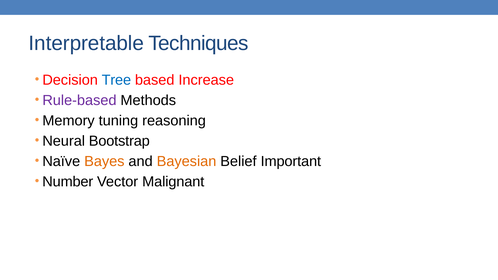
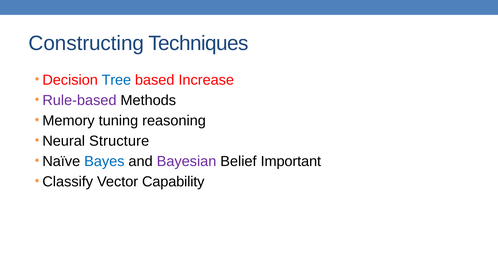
Interpretable: Interpretable -> Constructing (86, 43)
Bootstrap: Bootstrap -> Structure (119, 141)
Bayes colour: orange -> blue (104, 161)
Bayesian colour: orange -> purple (187, 161)
Number: Number -> Classify (68, 182)
Malignant: Malignant -> Capability (173, 182)
